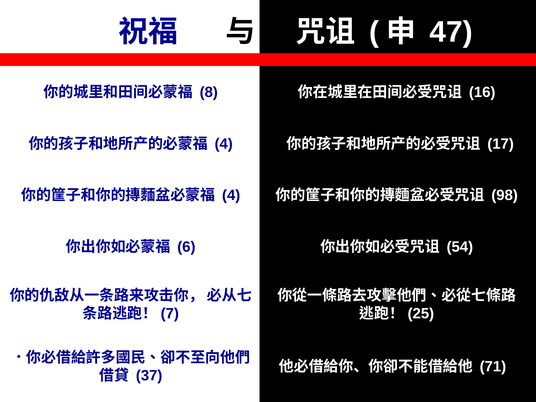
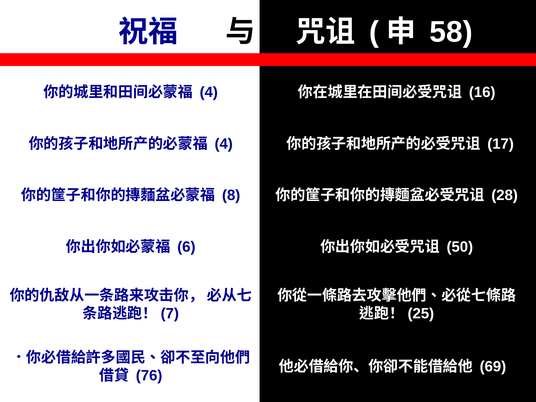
47: 47 -> 58 (451, 32)
8: 8 -> 4 (209, 92)
4: 4 -> 8 (231, 195)
98: 98 -> 28 (505, 195)
54: 54 -> 50 (460, 247)
71: 71 -> 69 (493, 367)
37: 37 -> 76 (149, 376)
